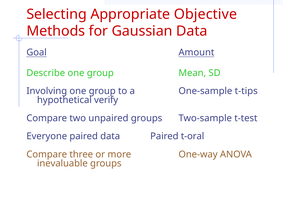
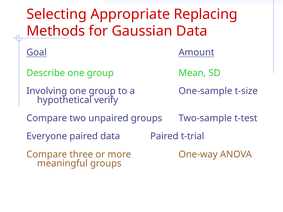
Objective: Objective -> Replacing (206, 14)
t-tips: t-tips -> t-size (246, 91)
t-oral: t-oral -> t-trial (193, 136)
inevaluable: inevaluable -> meaningful (62, 164)
